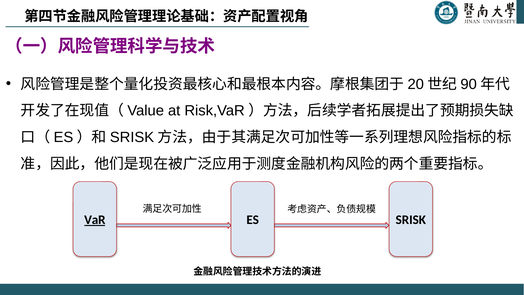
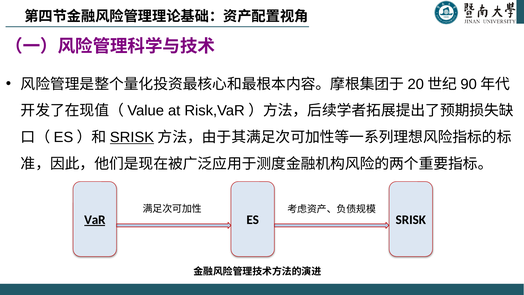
SRISK underline: none -> present (132, 137)
